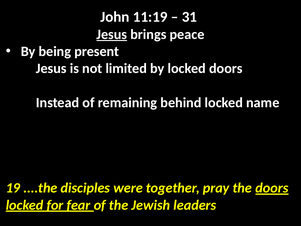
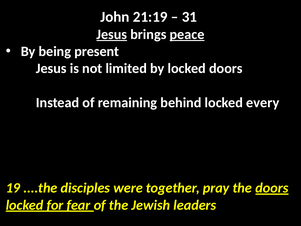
11:19: 11:19 -> 21:19 (150, 17)
peace underline: none -> present (187, 34)
name: name -> every (263, 103)
